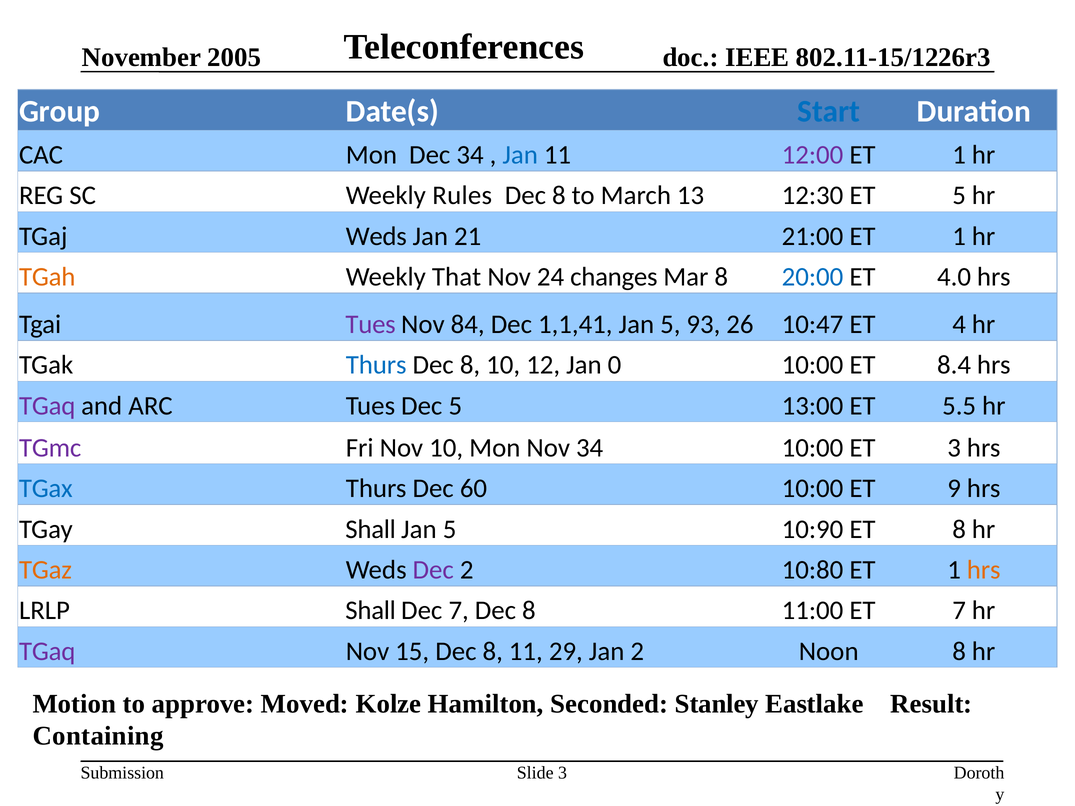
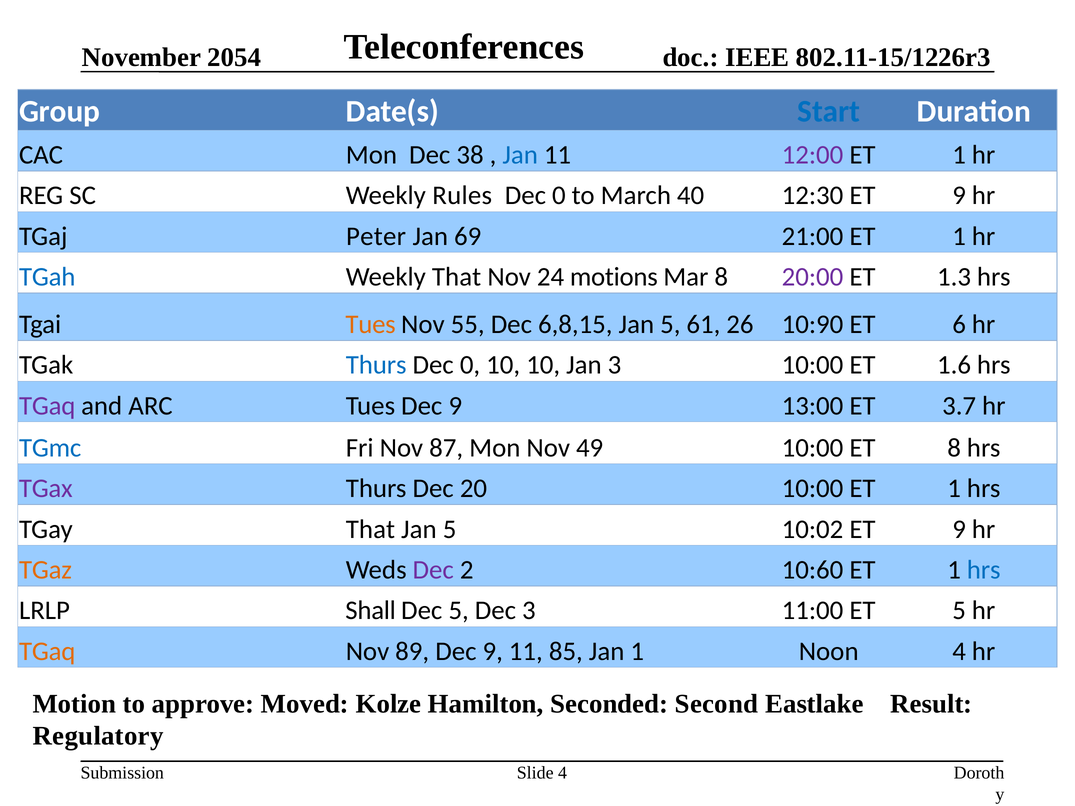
2005: 2005 -> 2054 (234, 57)
Dec 34: 34 -> 38 (470, 155)
8: 8 -> 0 (559, 196)
13: 13 -> 40 (691, 196)
12:30 ET 5: 5 -> 9 (959, 196)
TGaj Weds: Weds -> Peter (376, 236)
21: 21 -> 69 (468, 236)
TGah colour: orange -> blue (47, 277)
changes: changes -> motions (614, 277)
20:00 colour: blue -> purple (813, 277)
4.0: 4.0 -> 1.3 (954, 277)
Tues colour: purple -> orange (371, 324)
84: 84 -> 55 (468, 324)
1,1,41: 1,1,41 -> 6,8,15 (575, 324)
93: 93 -> 61 (703, 324)
10:47: 10:47 -> 10:90 (813, 324)
4: 4 -> 6 (959, 324)
8: 8 -> 0 (470, 365)
10 12: 12 -> 10 (543, 365)
Jan 0: 0 -> 3 (614, 365)
8.4: 8.4 -> 1.6 (954, 365)
Tues Dec 5: 5 -> 9 (455, 406)
5.5: 5.5 -> 3.7 (959, 406)
TGmc colour: purple -> blue (50, 448)
Nov 10: 10 -> 87 (446, 448)
Nov 34: 34 -> 49 (590, 448)
ET 3: 3 -> 8 (954, 448)
TGax colour: blue -> purple (46, 489)
60: 60 -> 20 (473, 489)
10:00 ET 9: 9 -> 1 (954, 489)
TGay Shall: Shall -> That (370, 529)
10:90: 10:90 -> 10:02 (813, 529)
8: 8 -> 9 (959, 529)
10:80: 10:80 -> 10:60 (813, 570)
hrs colour: orange -> blue (984, 570)
Dec 7: 7 -> 5 (459, 611)
8: 8 -> 3 (529, 611)
ET 7: 7 -> 5 (959, 611)
TGaq colour: purple -> orange (47, 652)
15: 15 -> 89 (412, 652)
8: 8 -> 9 (493, 652)
29: 29 -> 85 (566, 652)
Jan 2: 2 -> 1 (637, 652)
Noon 8: 8 -> 4 (959, 652)
Seconded Stanley: Stanley -> Second (717, 704)
Containing: Containing -> Regulatory (98, 736)
Slide 3: 3 -> 4 (563, 773)
